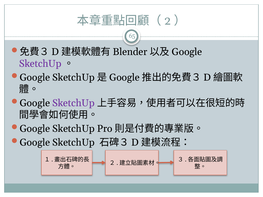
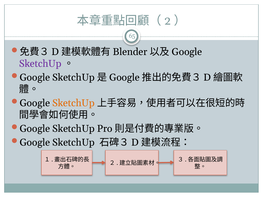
SketchUp colour: purple -> orange (74, 103)
